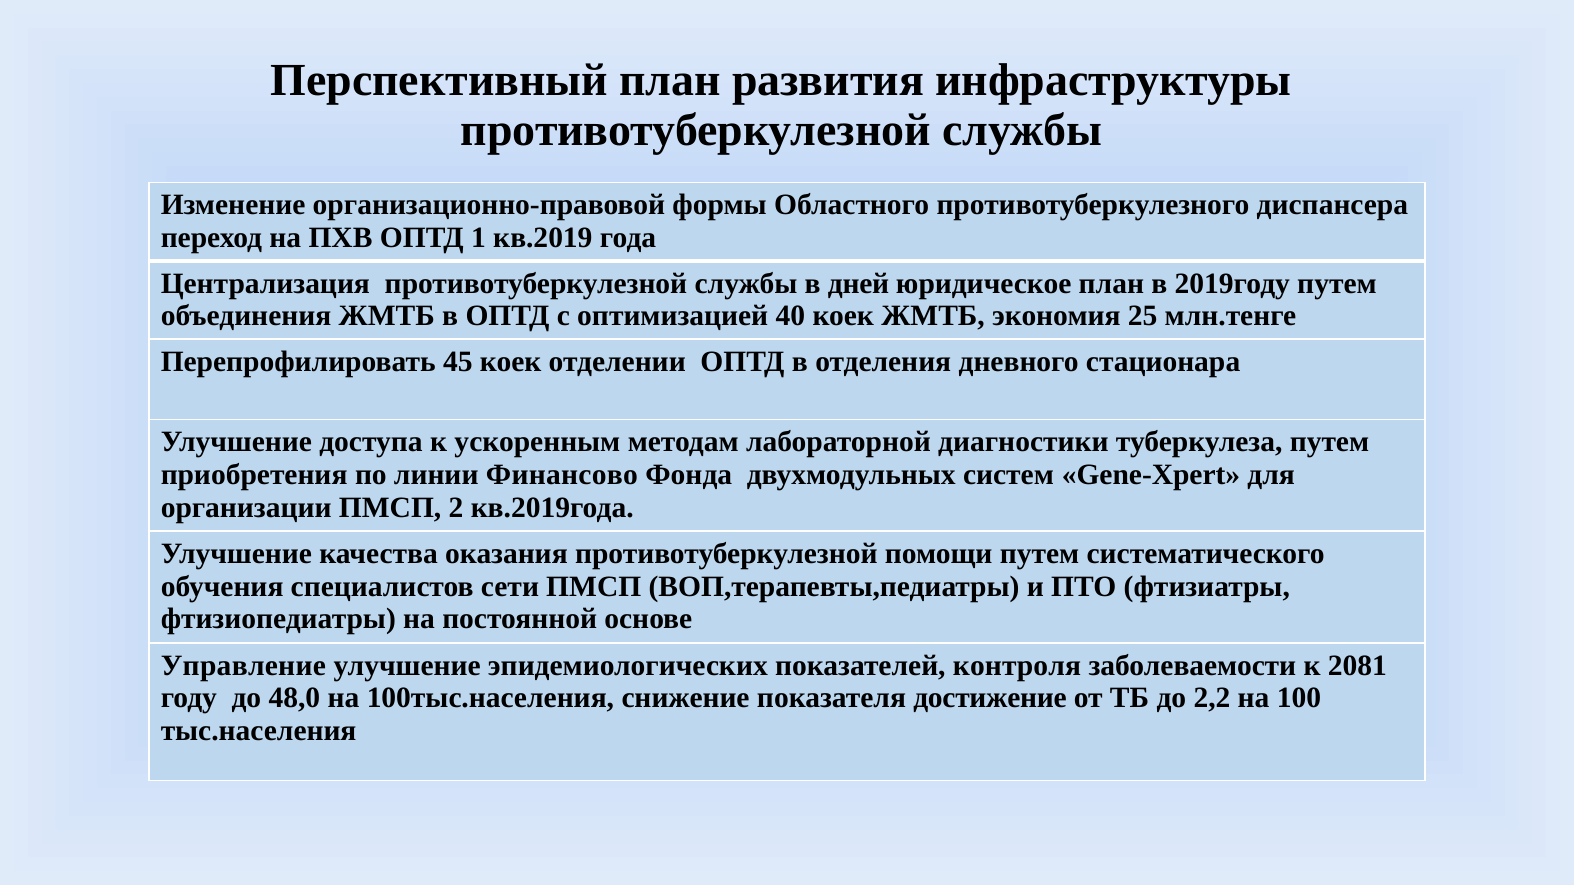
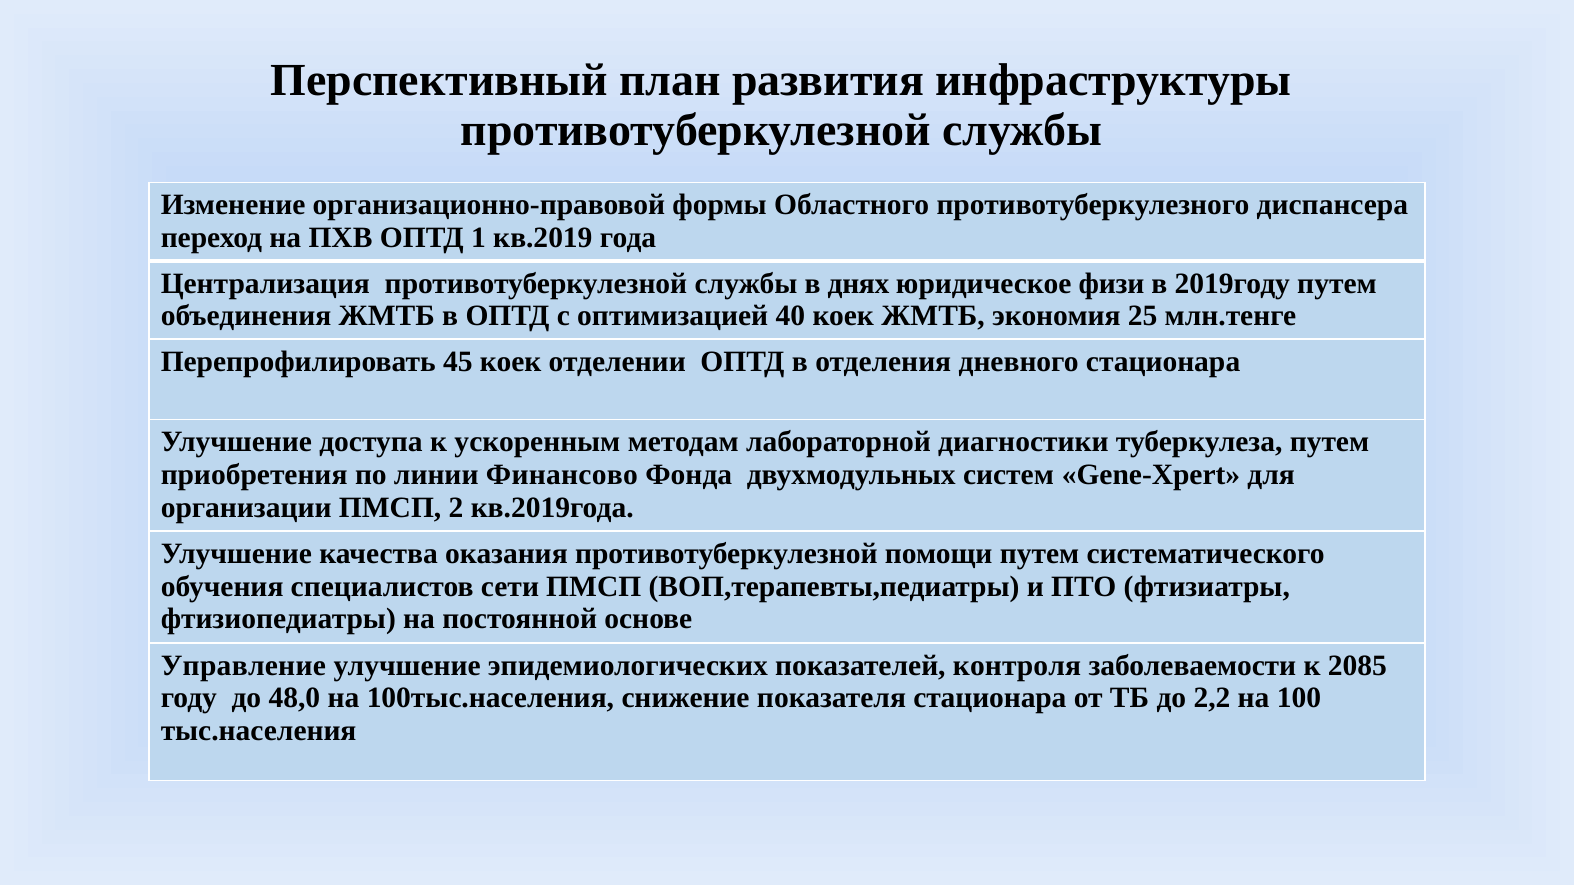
дней: дней -> днях (859, 283)
юридическое план: план -> физи (1112, 283)
2081: 2081 -> 2085 (1357, 666)
показателя достижение: достижение -> стационара (990, 698)
